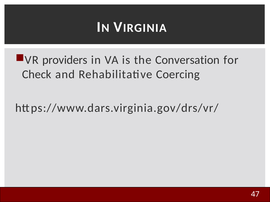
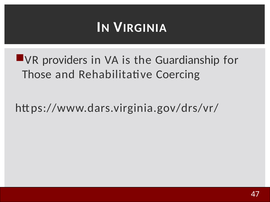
Conversation: Conversation -> Guardianship (187, 60)
Check: Check -> Those (37, 75)
